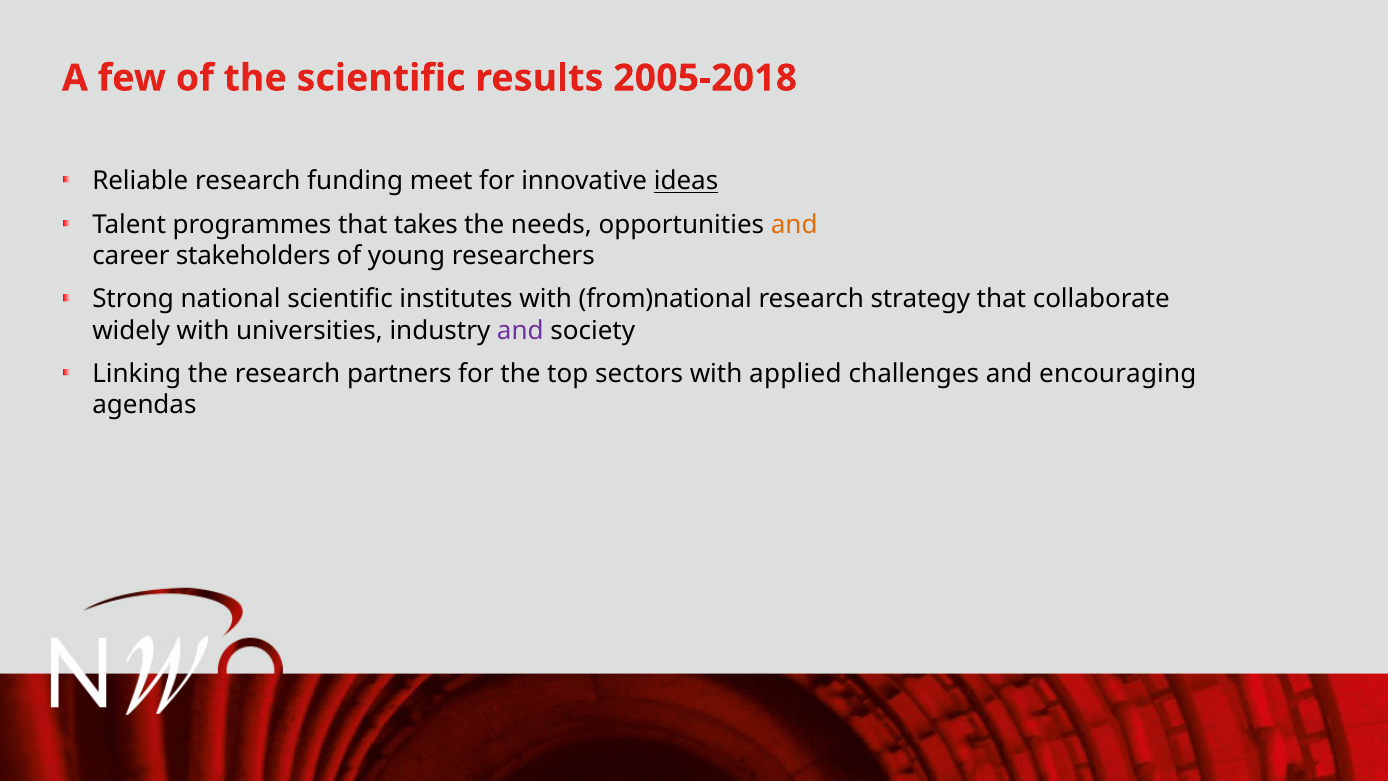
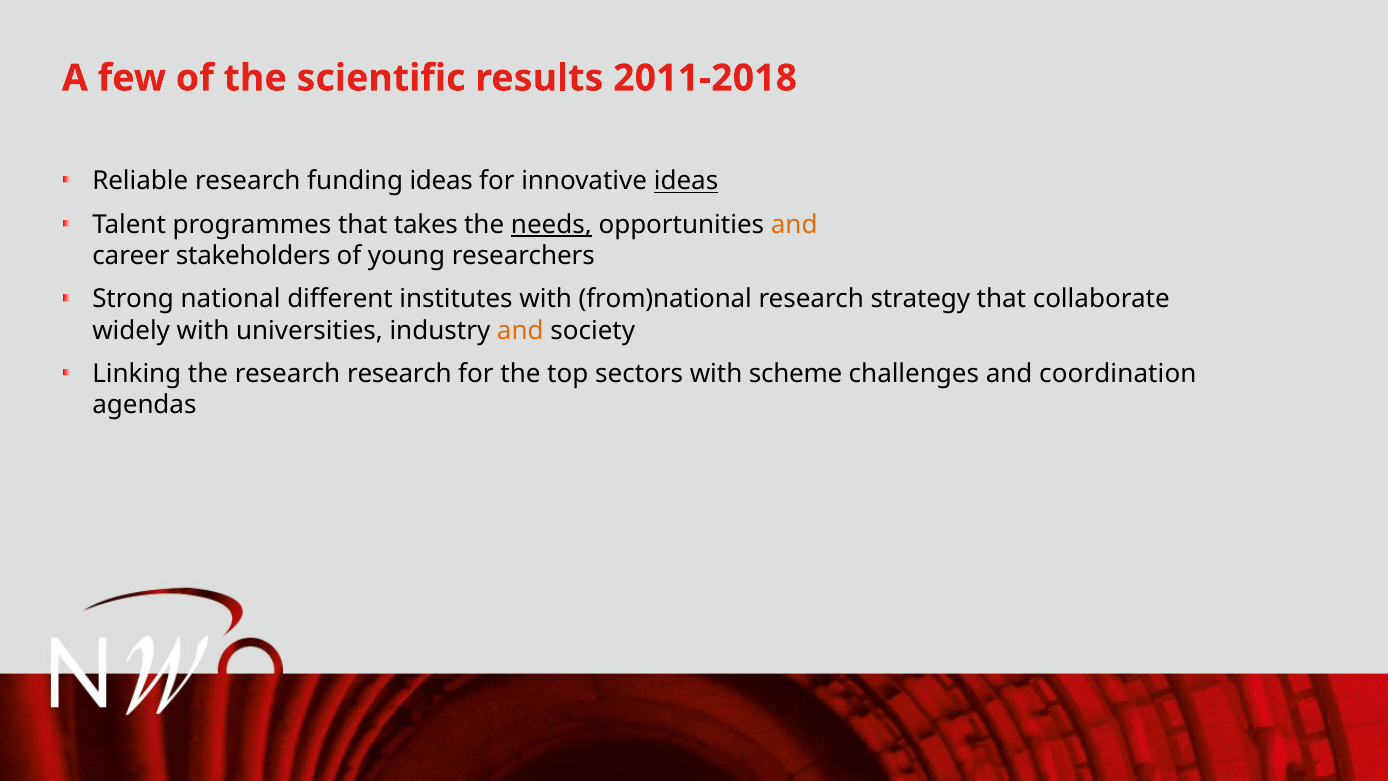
2005-2018: 2005-2018 -> 2011-2018 (705, 78)
funding meet: meet -> ideas (441, 181)
needs underline: none -> present (551, 224)
national scientific: scientific -> different (340, 299)
and colour: purple -> orange (520, 330)
research partners: partners -> research (399, 374)
applied: applied -> scheme (796, 374)
encouraging: encouraging -> coordination (1118, 374)
